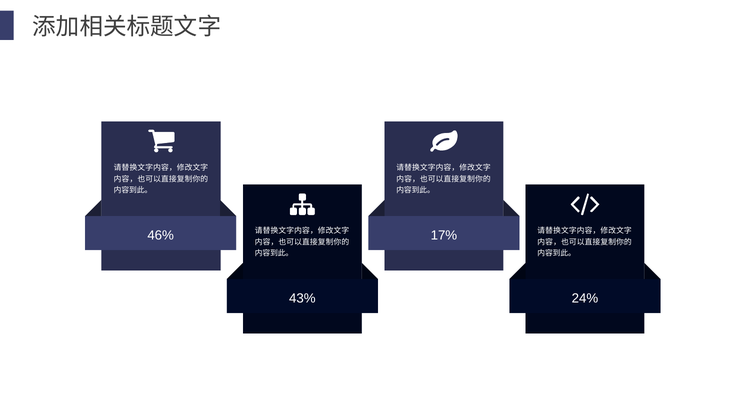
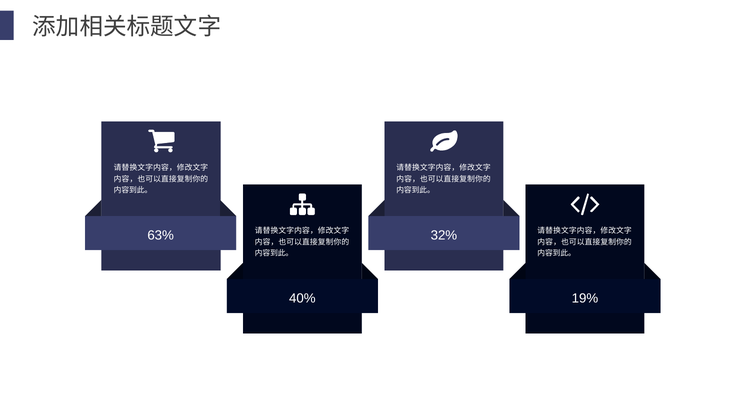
46%: 46% -> 63% (161, 236)
17%: 17% -> 32% (444, 236)
43%: 43% -> 40% (302, 299)
24%: 24% -> 19% (585, 299)
